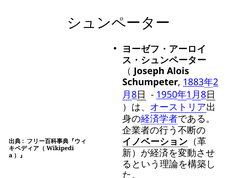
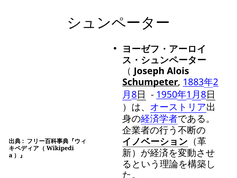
Schumpeter underline: none -> present (150, 82)
